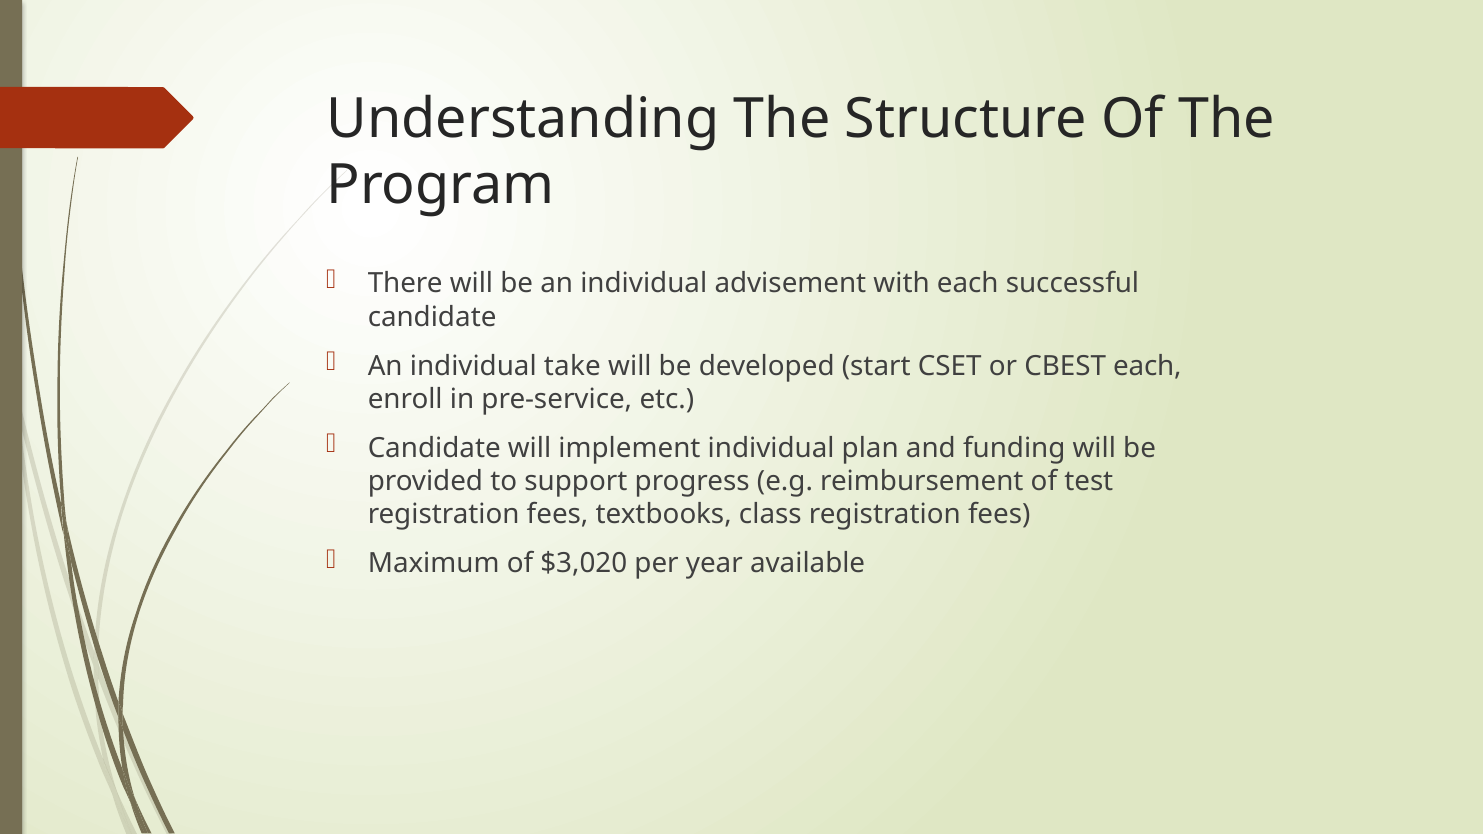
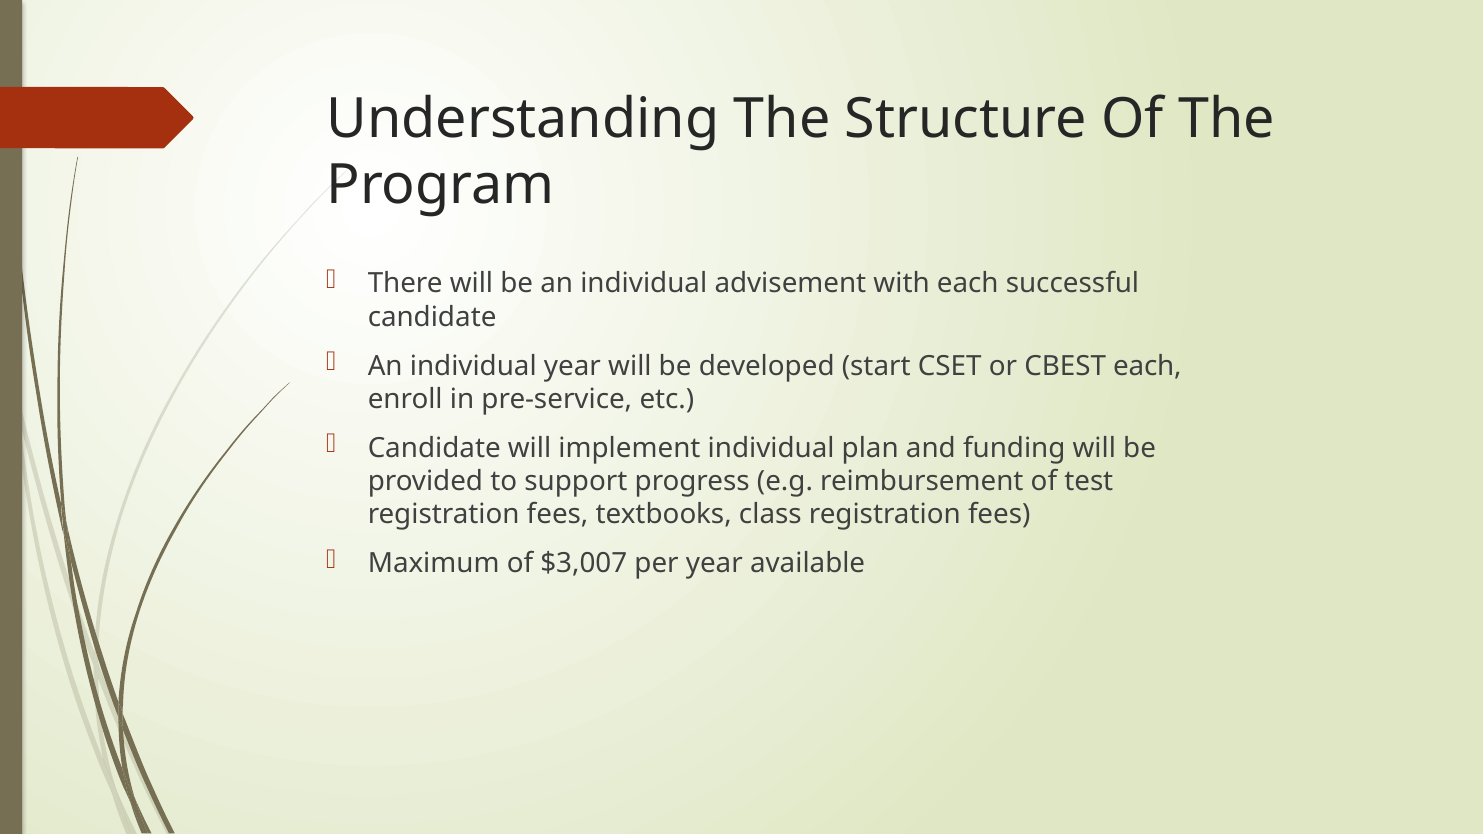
individual take: take -> year (572, 366)
$3,020: $3,020 -> $3,007 (584, 564)
